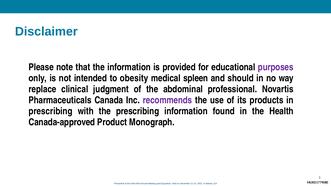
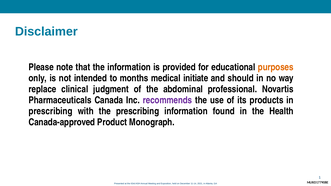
purposes colour: purple -> orange (276, 67)
obesity: obesity -> months (134, 78)
spleen: spleen -> initiate (196, 78)
